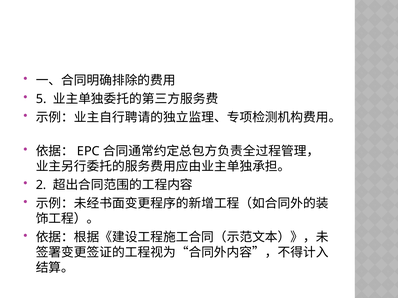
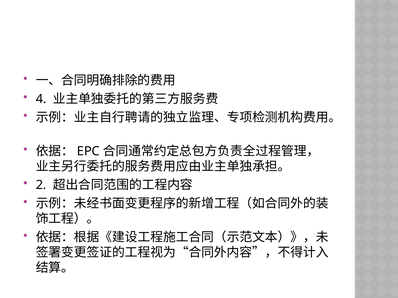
5: 5 -> 4 (41, 99)
